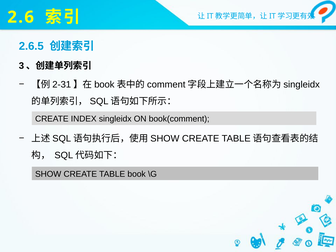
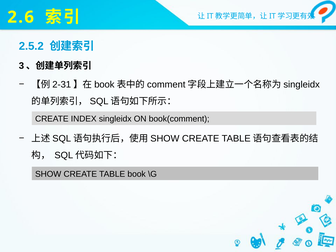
2.6.5: 2.6.5 -> 2.5.2 (31, 46)
